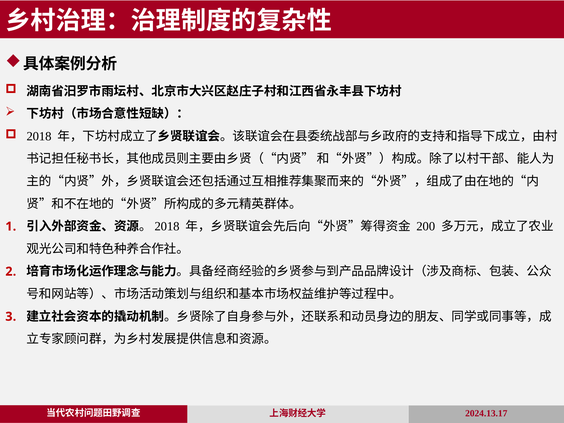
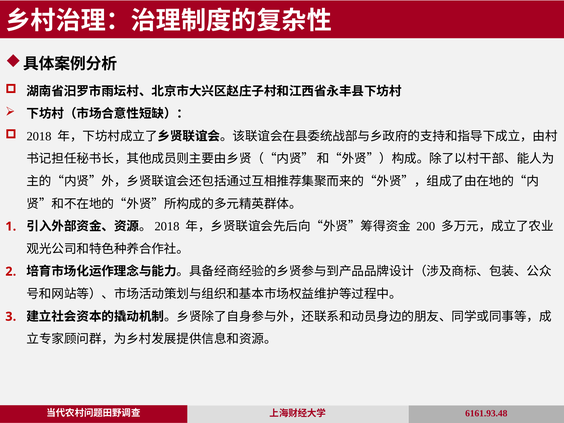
2024.13.17: 2024.13.17 -> 6161.93.48 (486, 413)
